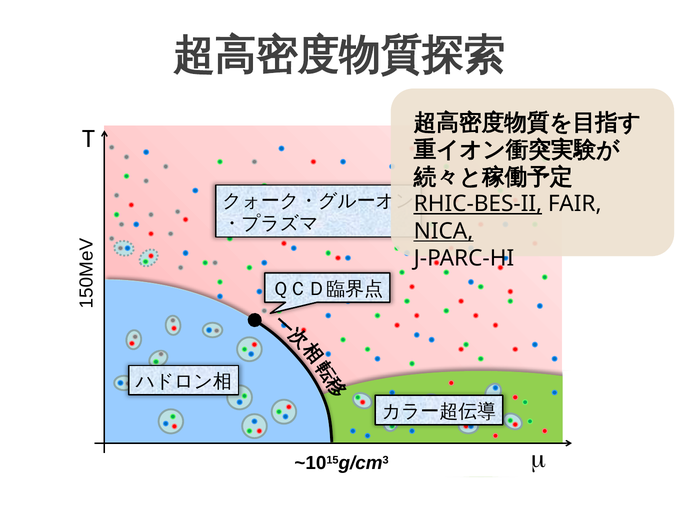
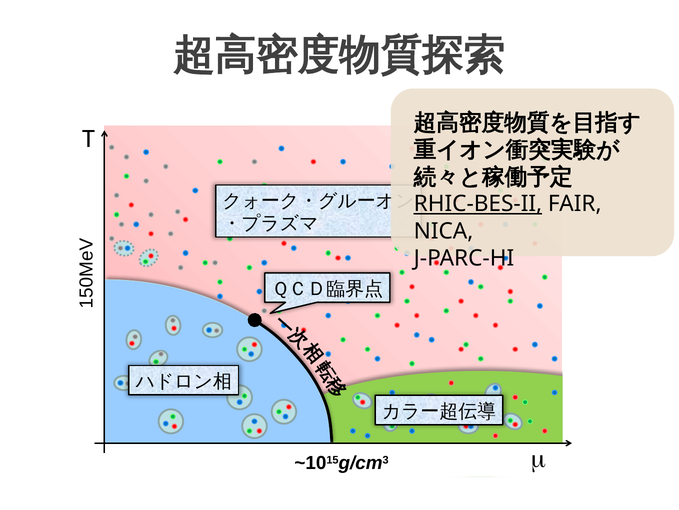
NICA underline: present -> none (444, 231)
